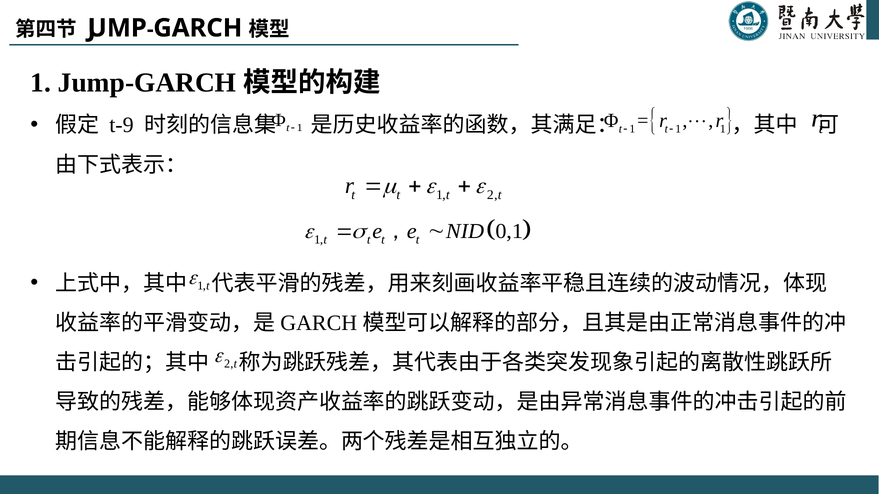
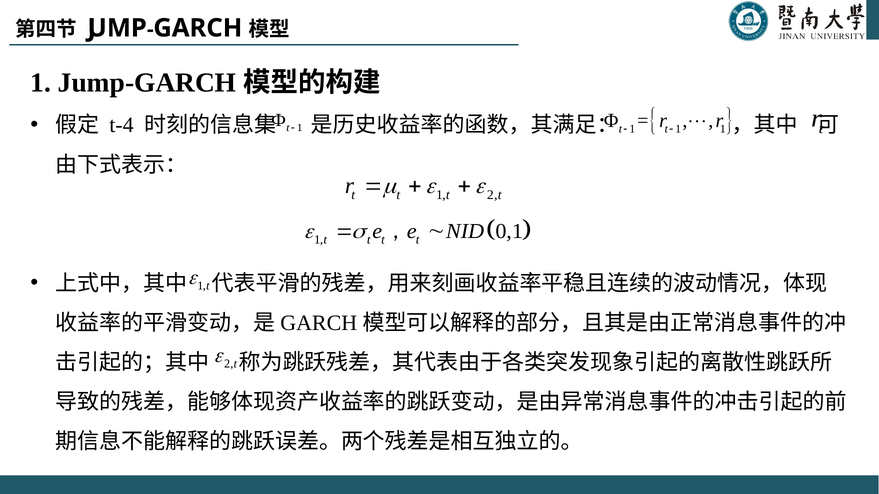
t-9: t-9 -> t-4 (121, 125)
